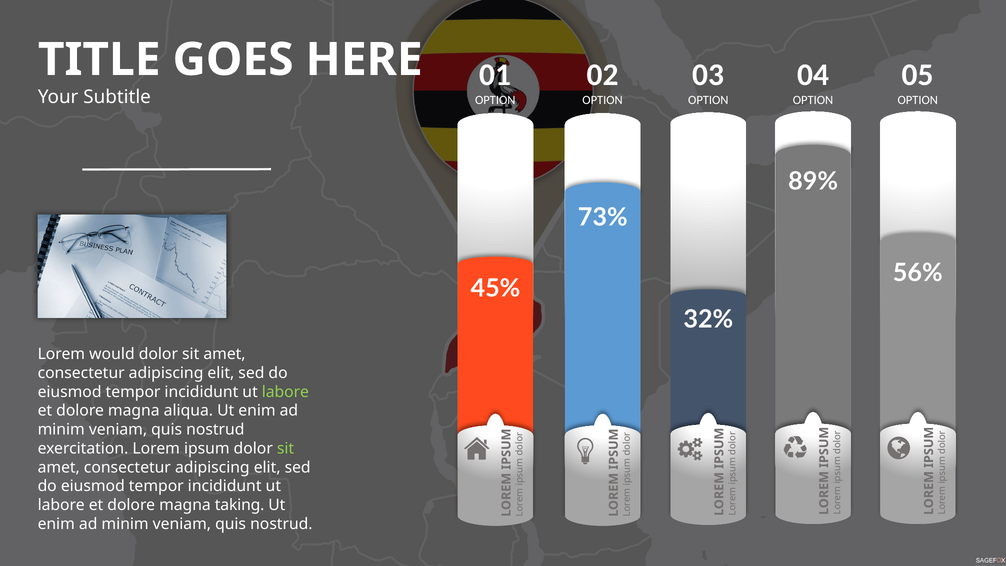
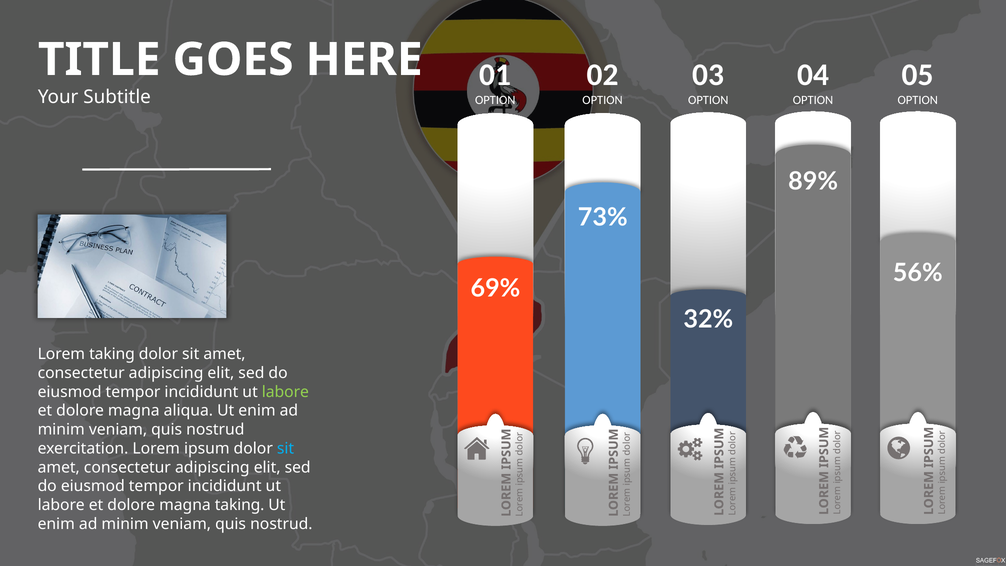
45%: 45% -> 69% (495, 288)
Lorem would: would -> taking (112, 354)
sit colour: light green -> light blue (286, 448)
